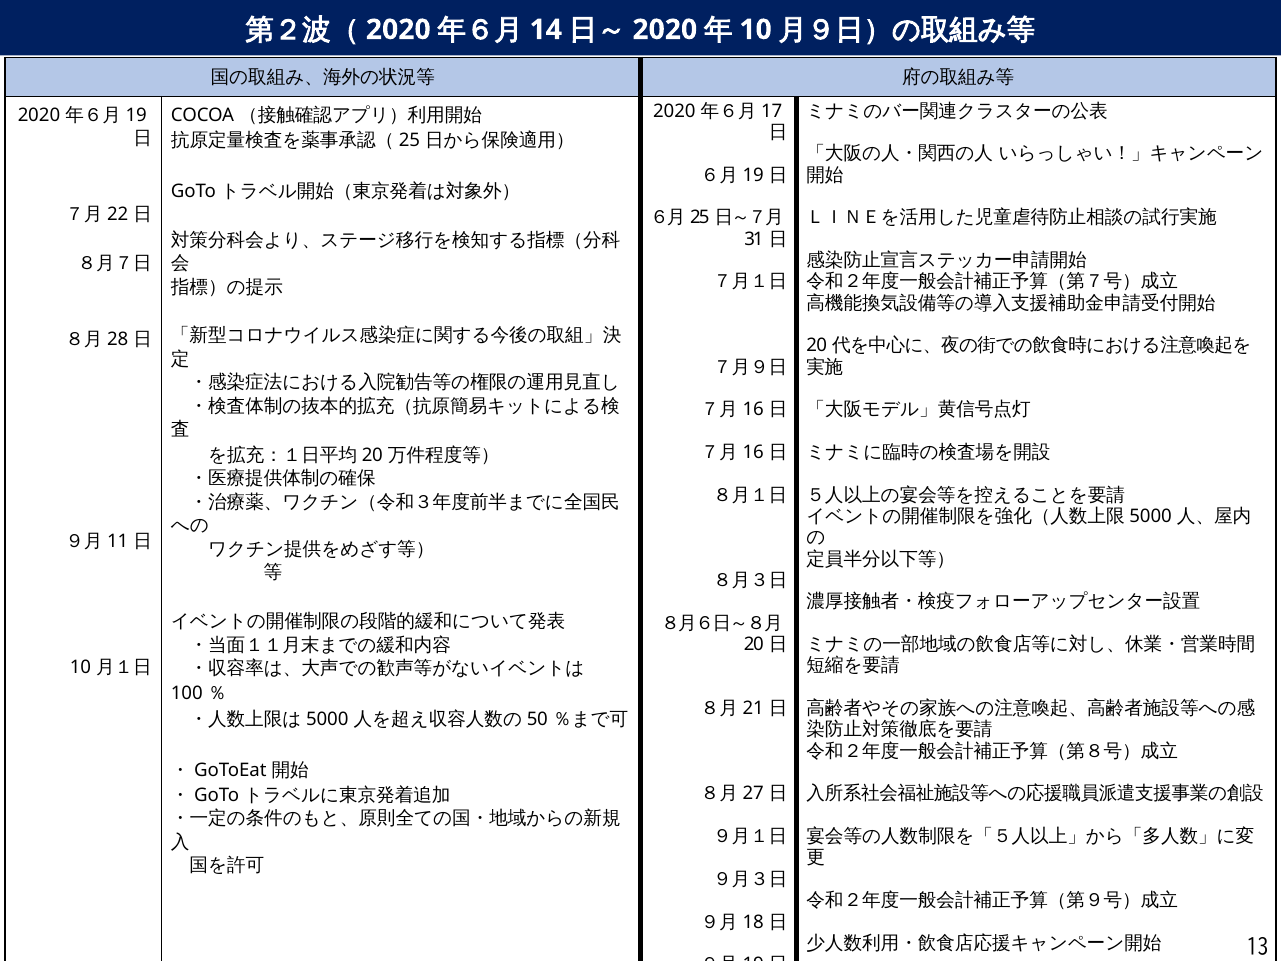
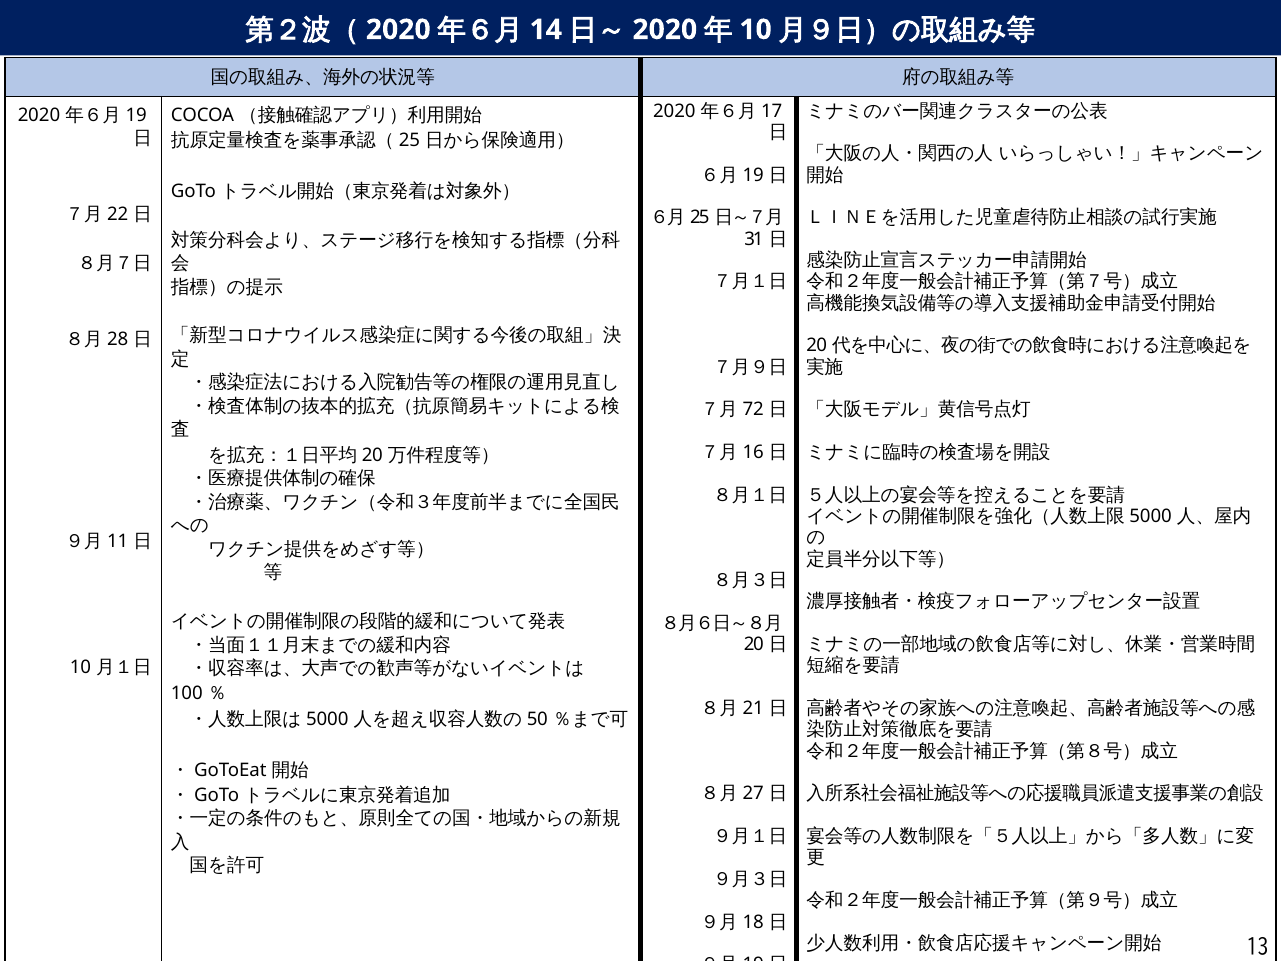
16: 16 -> 72 (753, 410)
